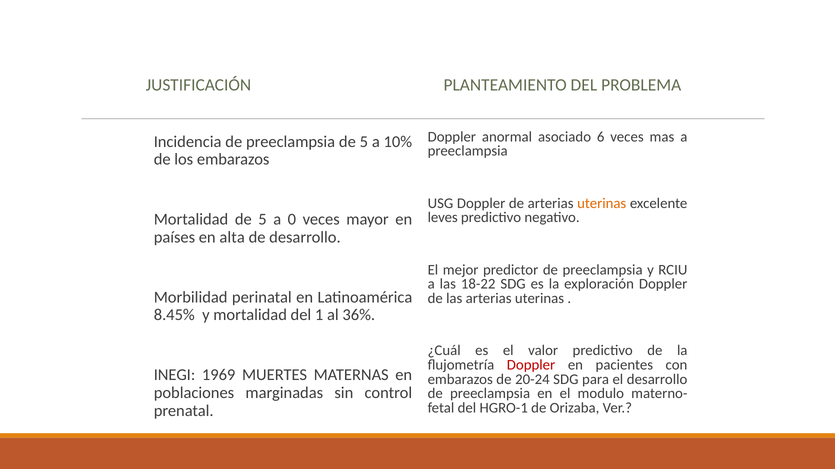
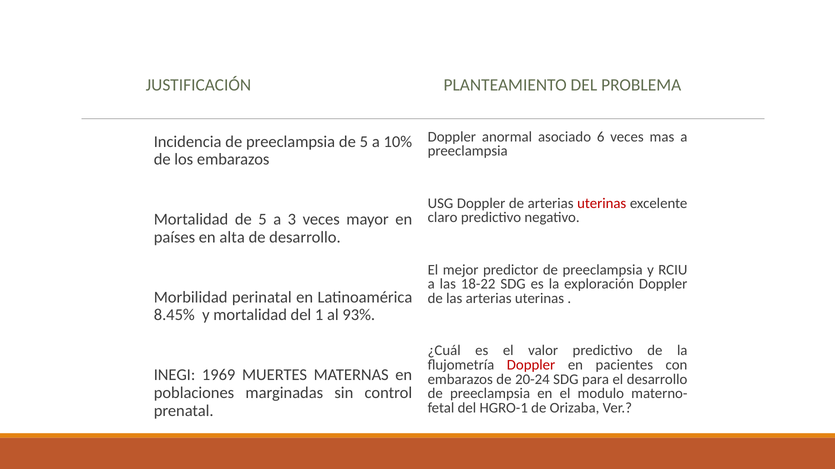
uterinas colour: orange -> red (602, 203)
leves: leves -> claro (443, 218)
0: 0 -> 3 (292, 220)
36%: 36% -> 93% (359, 316)
